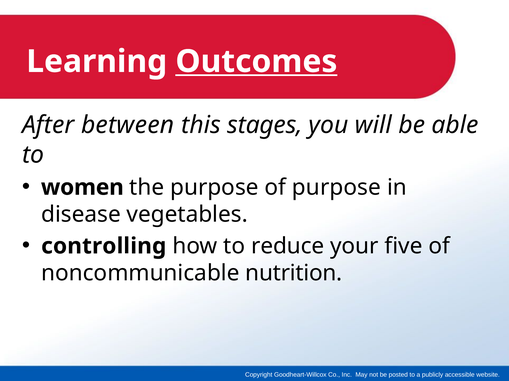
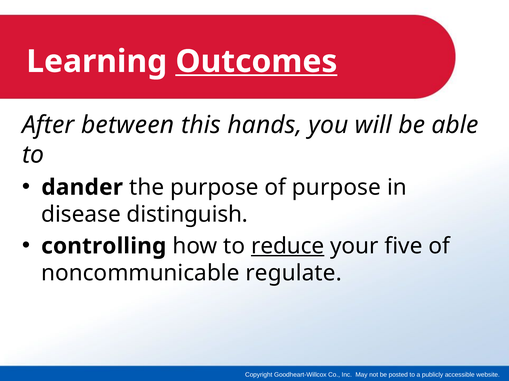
stages: stages -> hands (265, 125)
women: women -> dander (82, 188)
vegetables: vegetables -> distinguish (187, 215)
reduce underline: none -> present (288, 247)
nutrition: nutrition -> regulate (294, 274)
